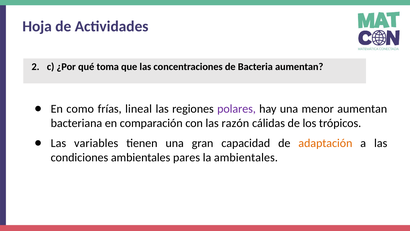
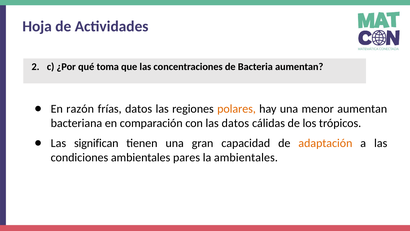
como: como -> razón (80, 109)
frías lineal: lineal -> datos (139, 109)
polares colour: purple -> orange (237, 109)
las razón: razón -> datos (235, 123)
variables: variables -> significan (96, 143)
